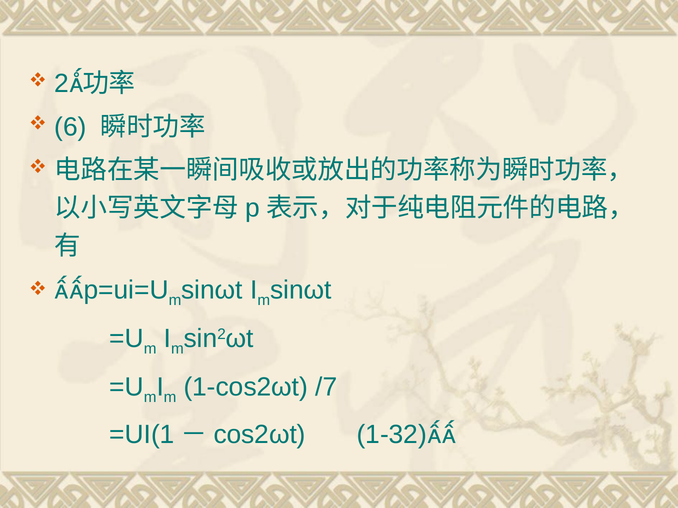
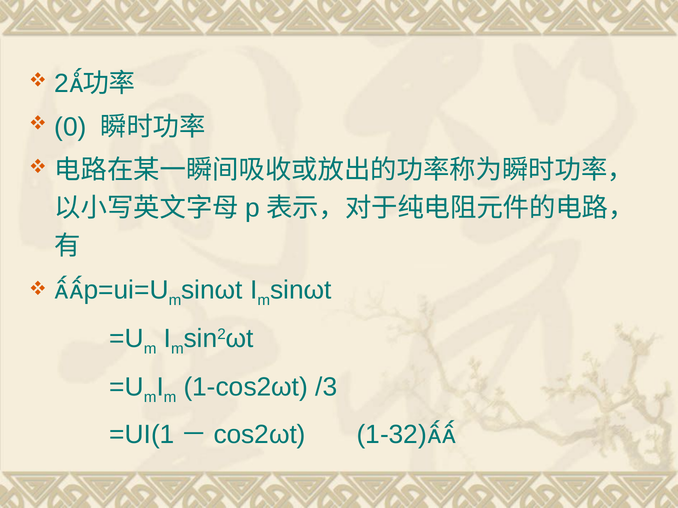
6: 6 -> 0 (71, 127)
/7: /7 -> /3 (326, 387)
